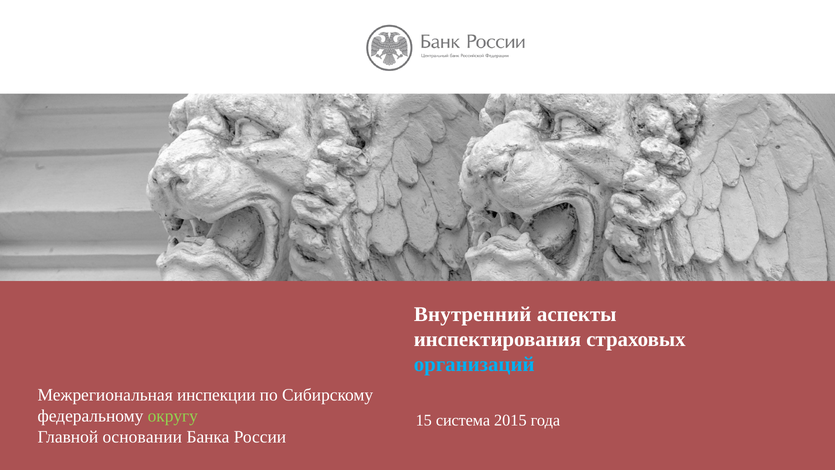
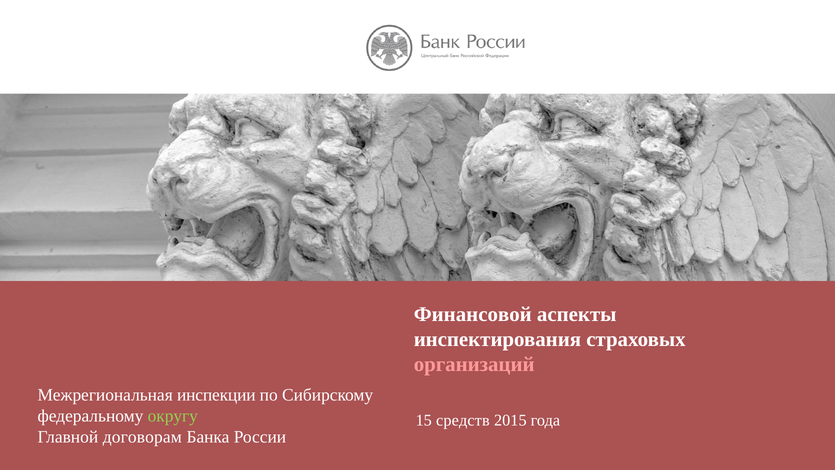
Внутренний: Внутренний -> Финансовой (473, 314)
организаций colour: light blue -> pink (474, 364)
система: система -> средств (463, 420)
основании: основании -> договорам (142, 437)
